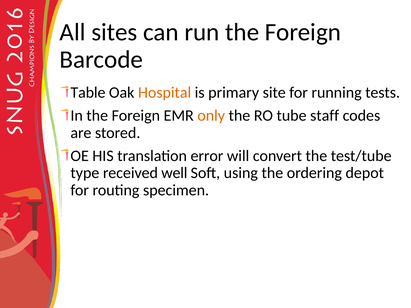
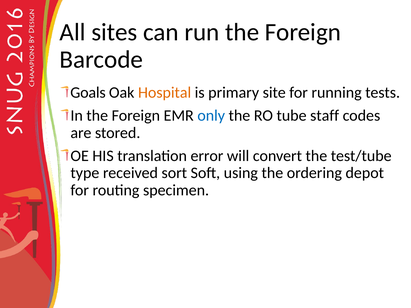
Table: Table -> Goals (88, 93)
only colour: orange -> blue (211, 116)
well: well -> sort (174, 173)
